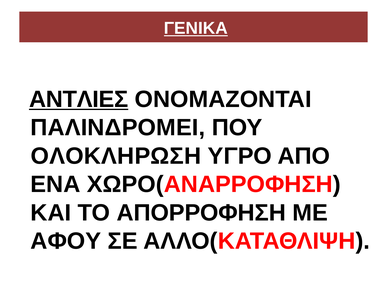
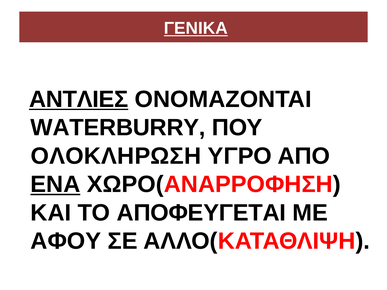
ΠΑΛΙΝΔΡΟΜΕΙ: ΠΑΛΙΝΔΡΟΜΕΙ -> WATERBURRY (118, 128)
ΕΝΑ underline: none -> present (55, 185)
ΑΠΟΡΡΟΦΗΣΗ: ΑΠΟΡΡΟΦΗΣΗ -> ΑΠΟΦΕΥΓΕΤΑΙ (201, 213)
